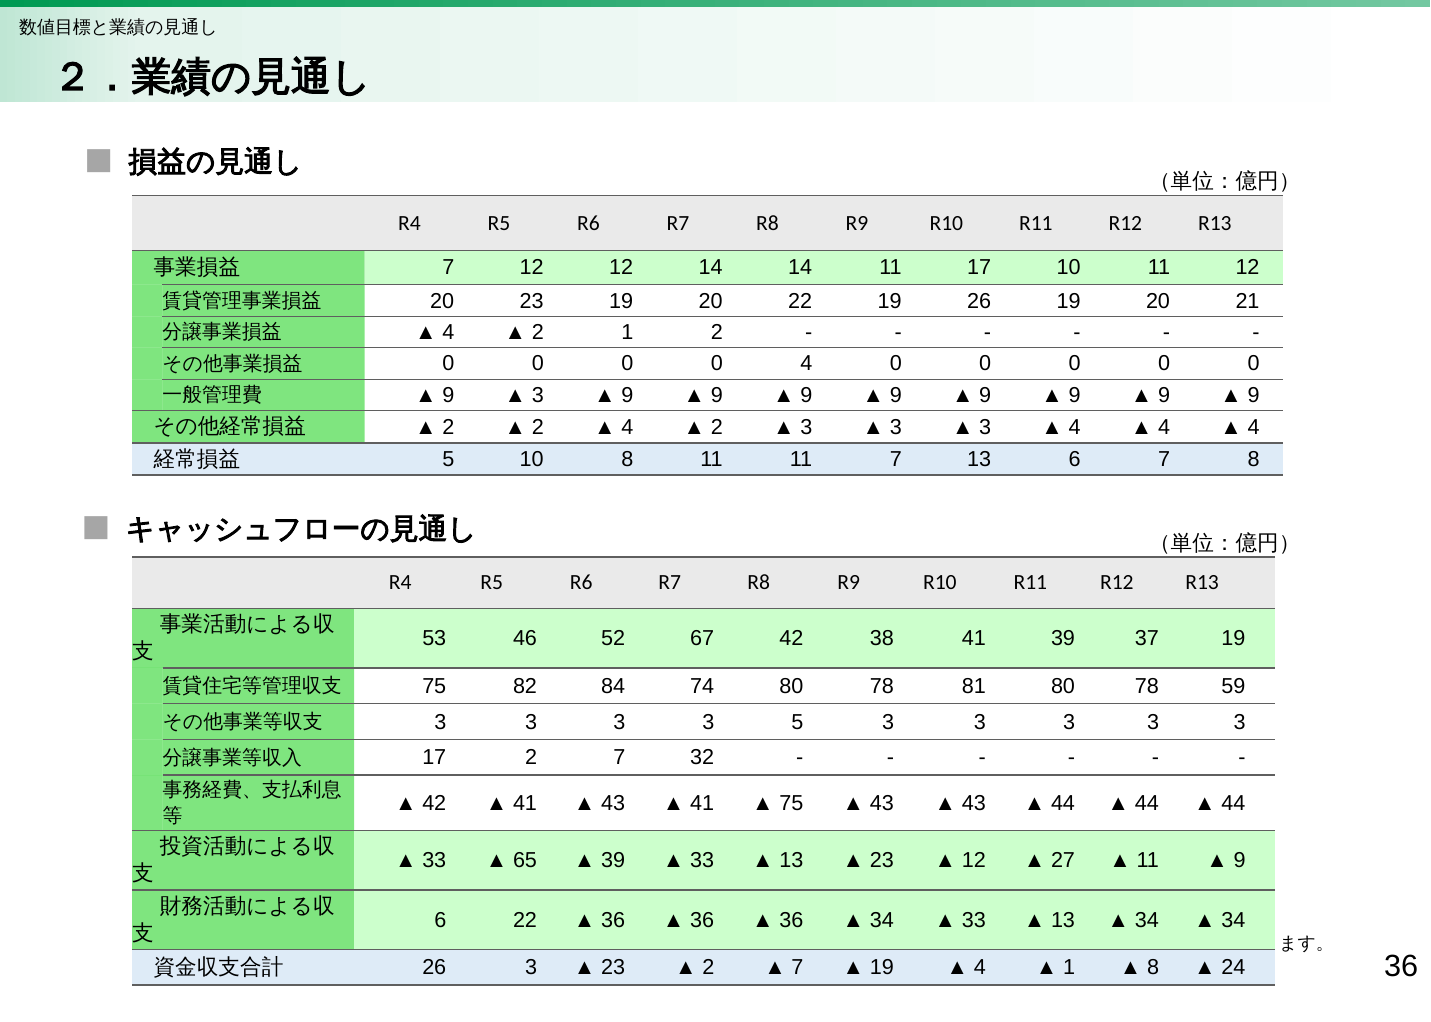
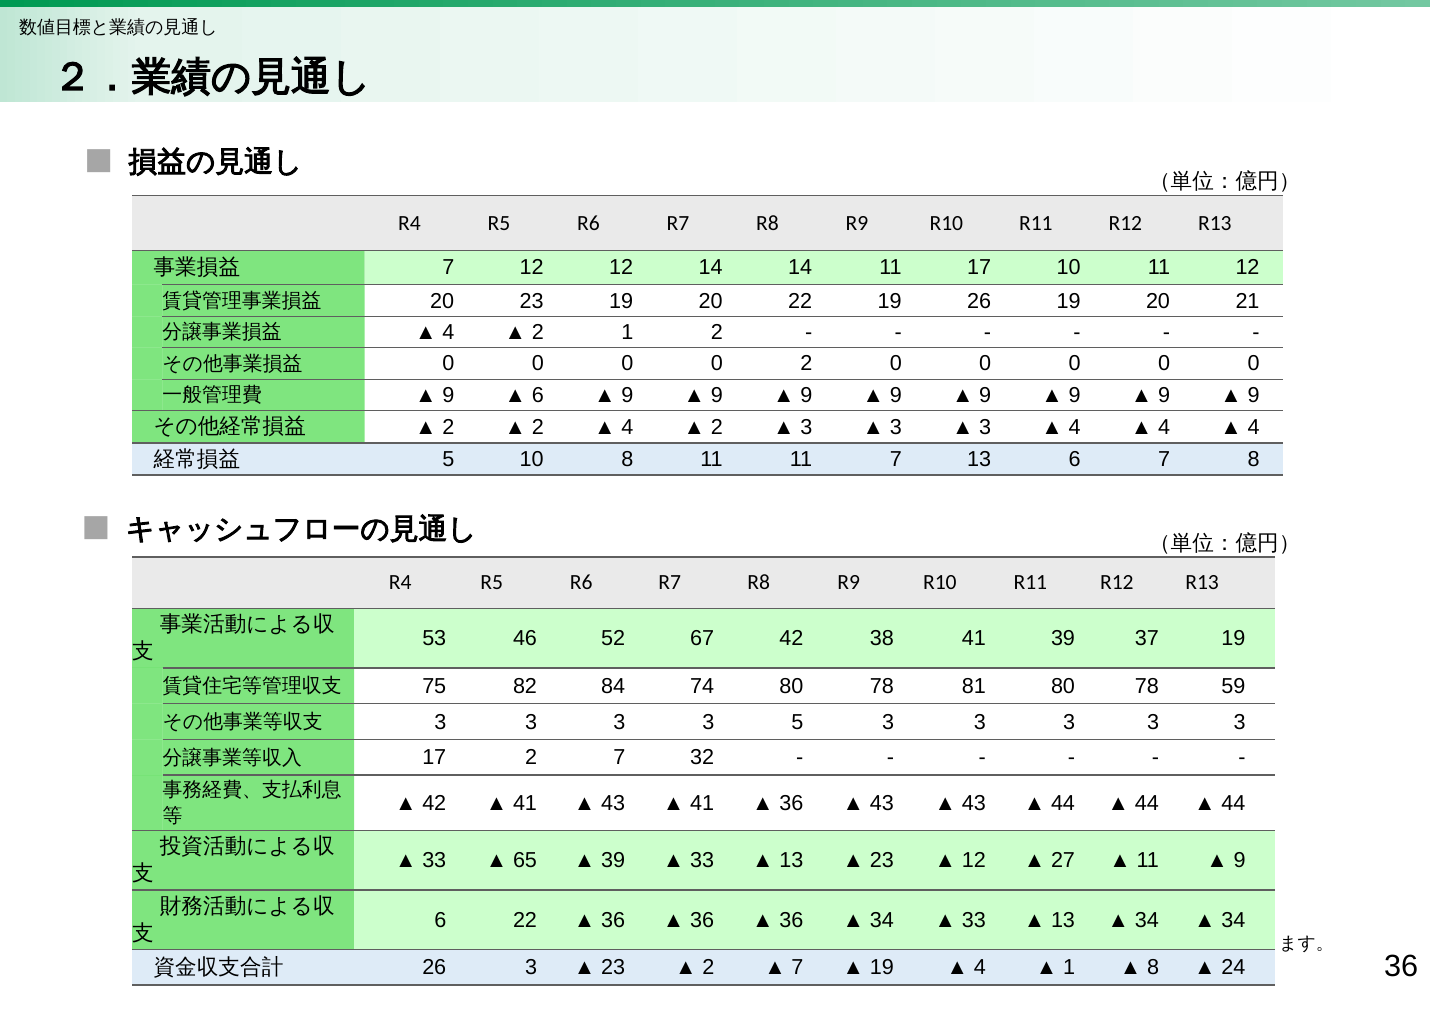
0 4: 4 -> 2 (806, 364)
3: 3 -> 6 (538, 395)
75: 75 -> 36 (791, 803)
